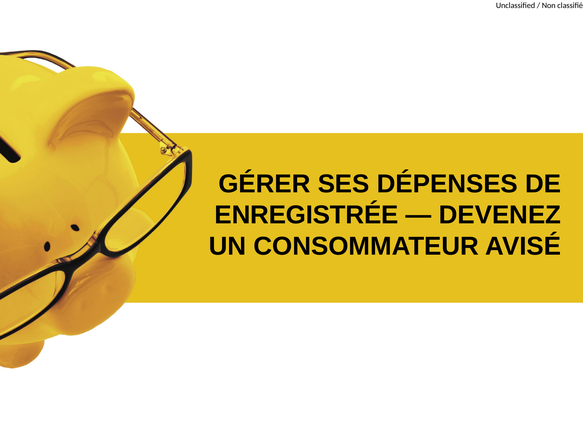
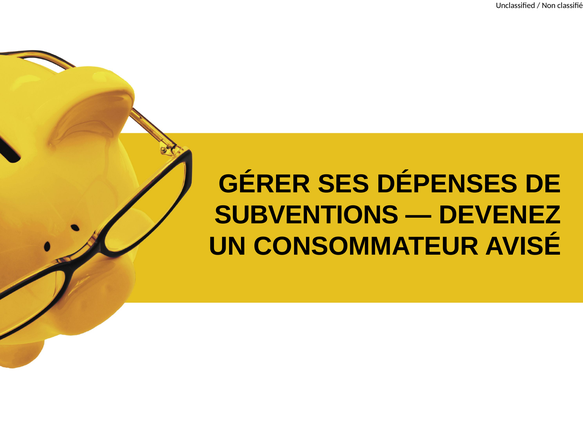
ENREGISTRÉE: ENREGISTRÉE -> SUBVENTIONS (307, 215)
